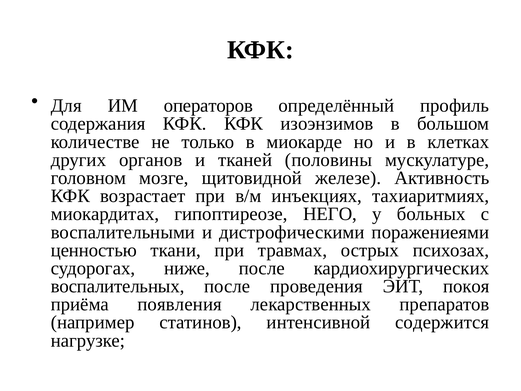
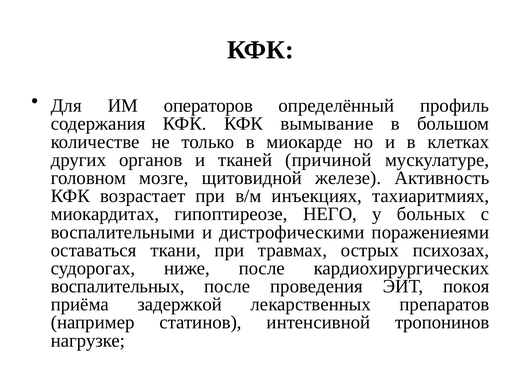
изоэнзимов: изоэнзимов -> вымывание (327, 124)
половины: половины -> причиной (328, 160)
ценностью: ценностью -> оставаться (94, 250)
появления: появления -> задержкой (180, 304)
содержится: содержится -> тропонинов (442, 322)
